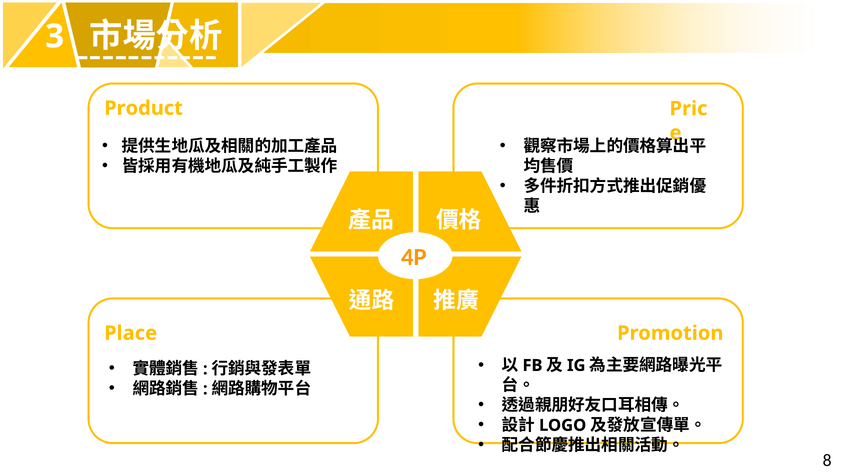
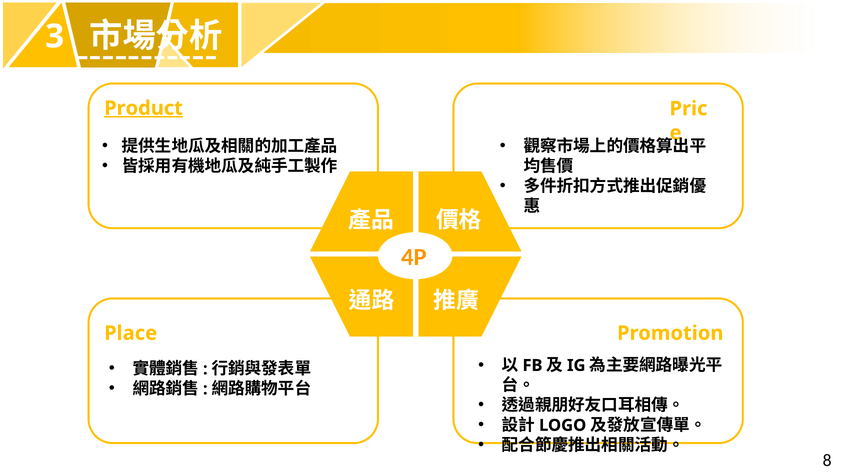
Product underline: none -> present (144, 108)
